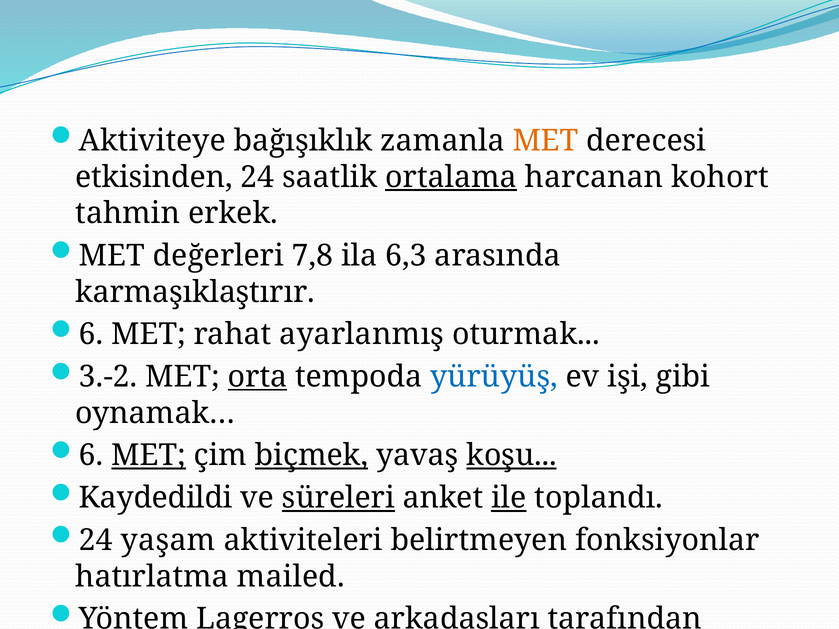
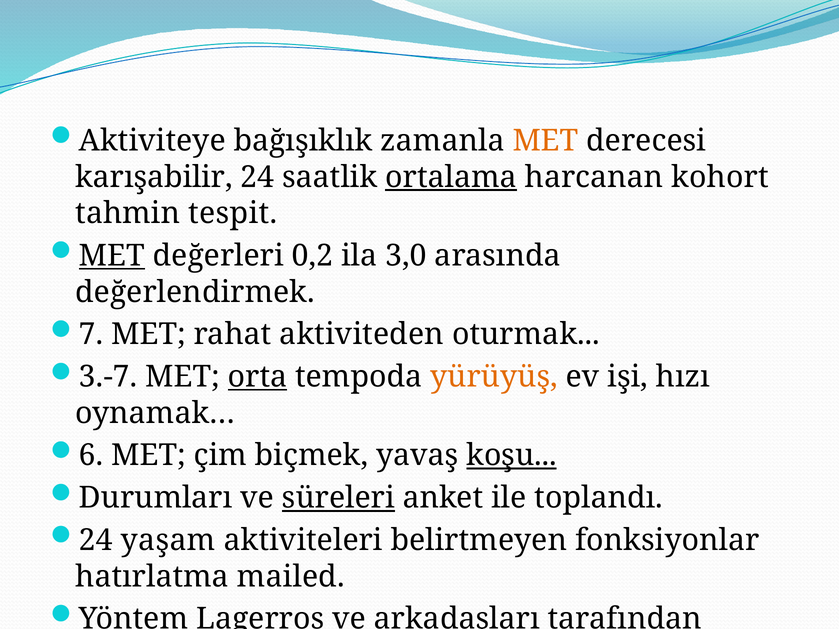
etkisinden: etkisinden -> karışabilir (154, 177)
erkek: erkek -> tespit (233, 213)
MET underline: none -> present (112, 256)
7,8: 7,8 -> 0,2 (312, 256)
6,3: 6,3 -> 3,0 (406, 256)
karmaşıklaştırır: karmaşıklaştırır -> değerlendirmek (195, 292)
6: 6 -> 7 (91, 335)
ayarlanmış: ayarlanmış -> aktiviteden (362, 335)
3.-2: 3.-2 -> 3.-7 (108, 377)
yürüyüş colour: blue -> orange (494, 377)
gibi: gibi -> hızı (683, 377)
MET underline: present -> none (149, 456)
biçmek underline: present -> none (312, 456)
Kaydedildi: Kaydedildi -> Durumları (156, 498)
ile underline: present -> none (509, 498)
